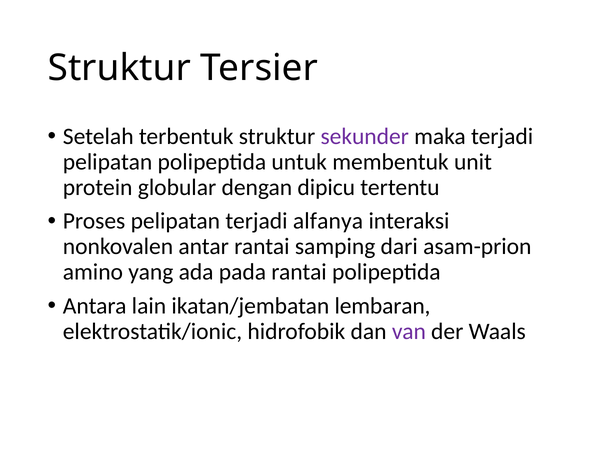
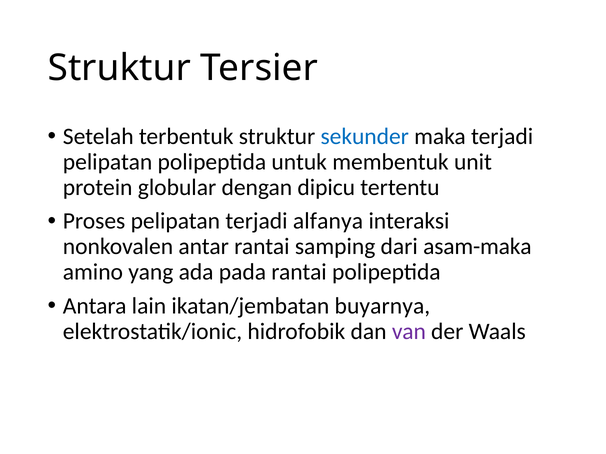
sekunder colour: purple -> blue (365, 137)
asam-prion: asam-prion -> asam-maka (477, 247)
lembaran: lembaran -> buyarnya (382, 306)
